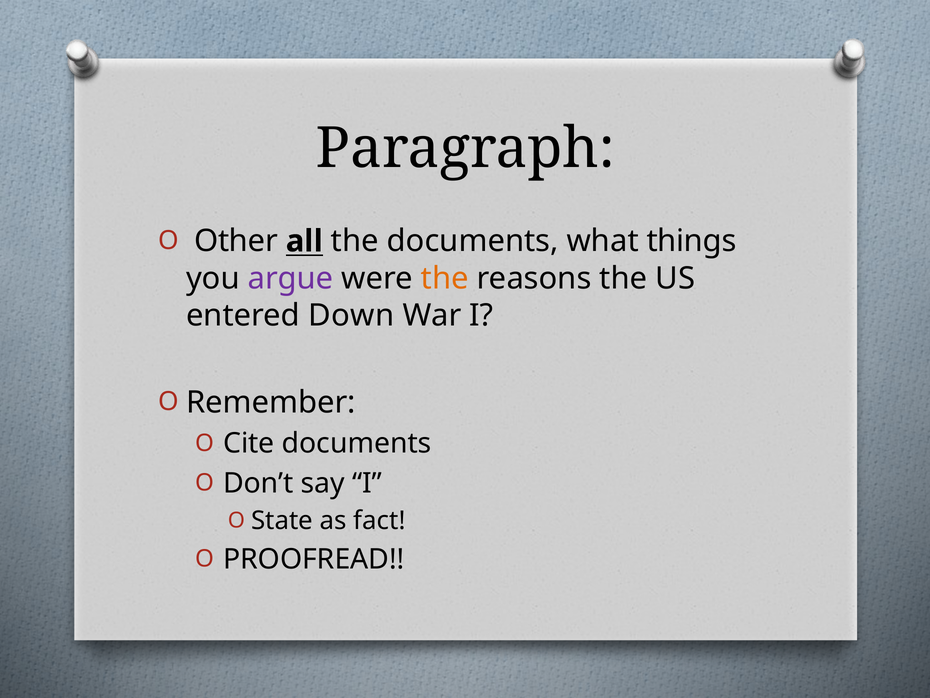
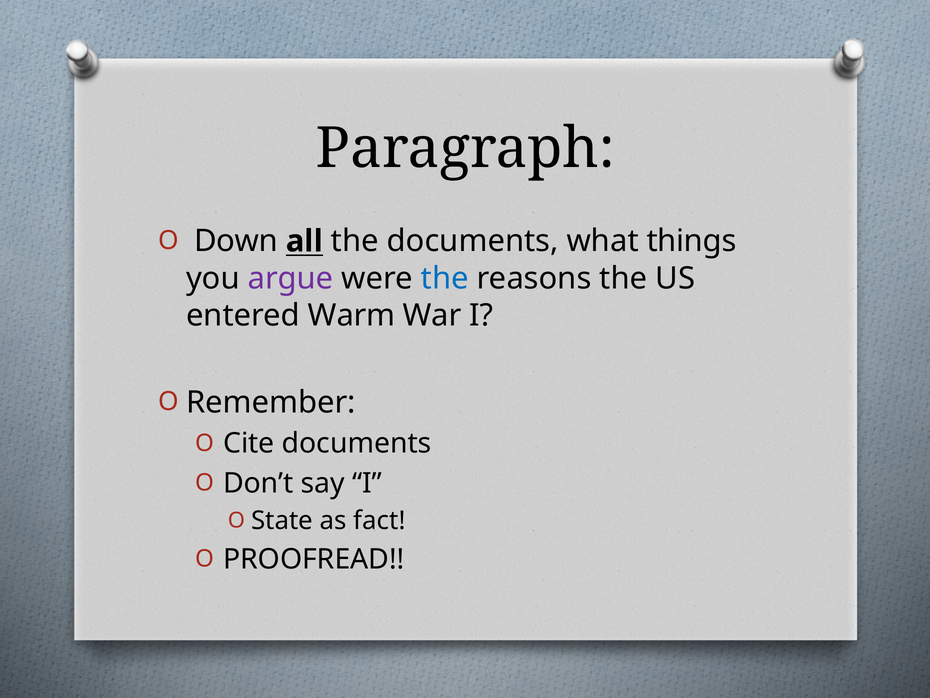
Other: Other -> Down (236, 241)
the colour: orange -> blue (445, 278)
Down: Down -> Warm (352, 315)
